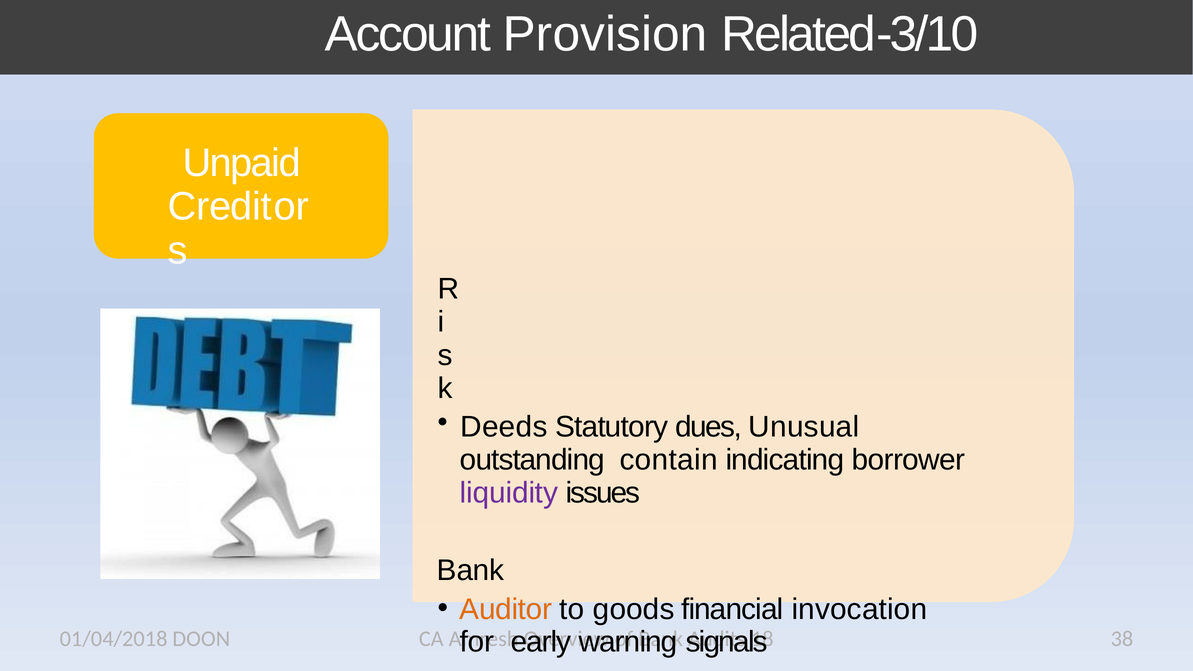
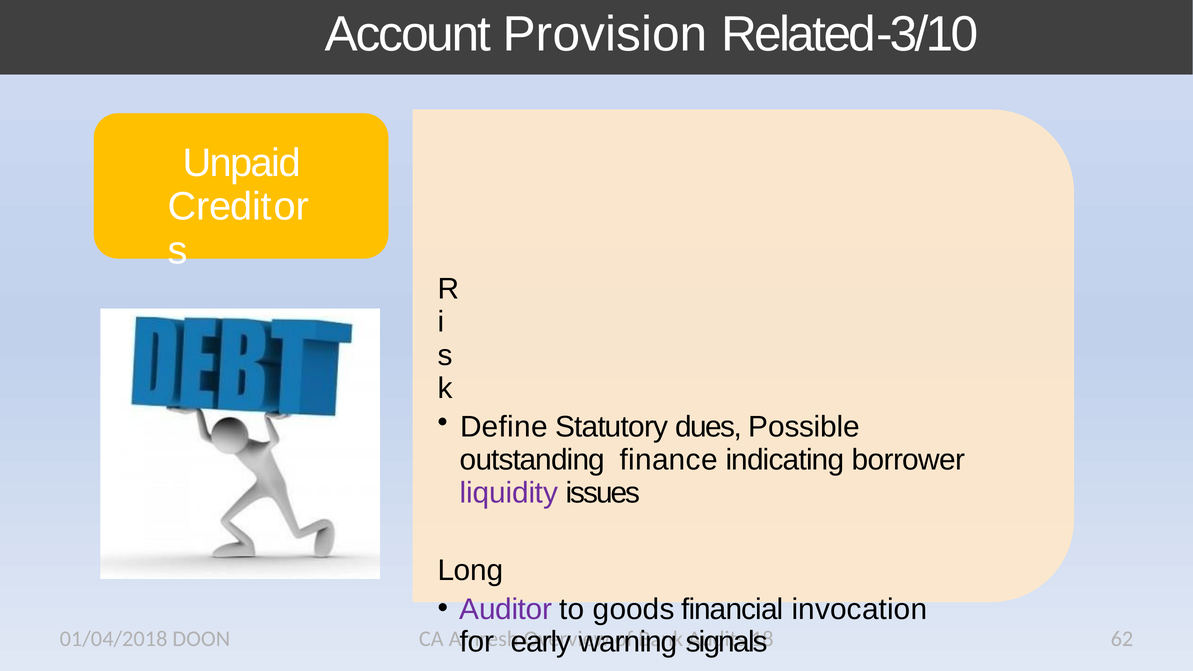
Deeds: Deeds -> Define (504, 427)
Unusual: Unusual -> Possible (804, 427)
contain: contain -> finance (669, 460)
Bank: Bank -> Long (470, 571)
Auditor colour: orange -> purple (506, 609)
38: 38 -> 62 (1122, 639)
